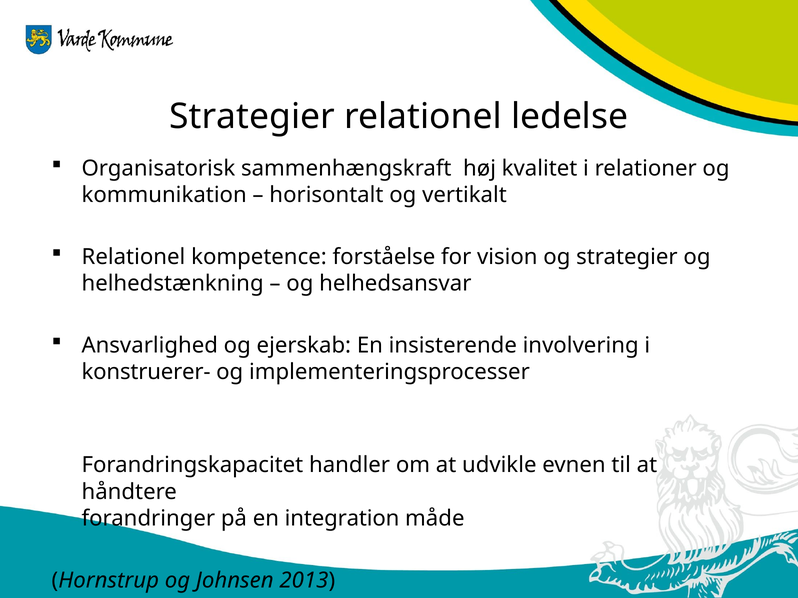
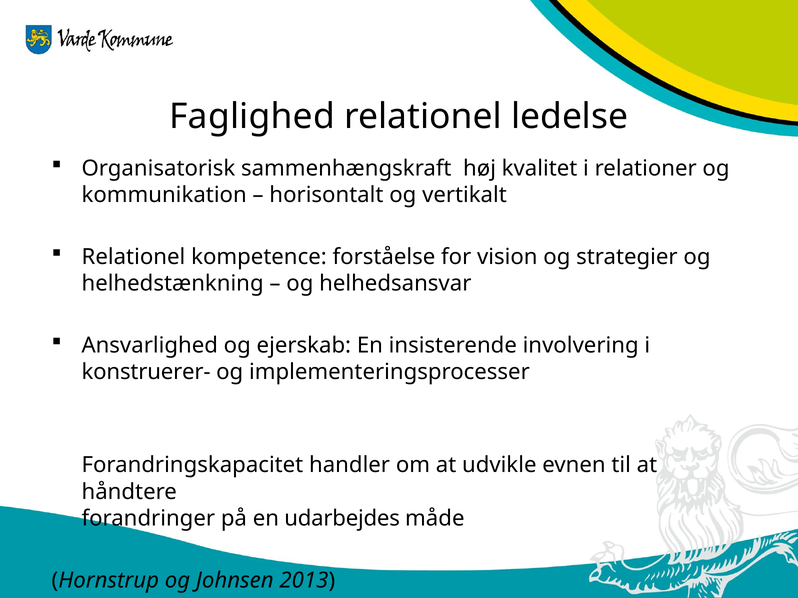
Strategier: Strategier -> Faglighed (252, 117)
integration: integration -> udarbejdes (342, 519)
